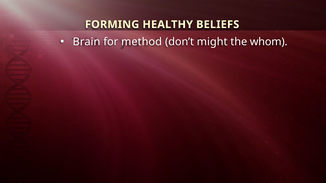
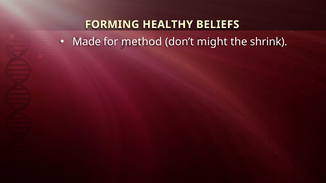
Brain: Brain -> Made (87, 42)
whom: whom -> shrink (269, 42)
